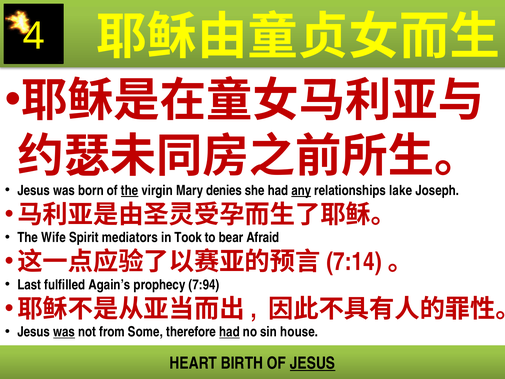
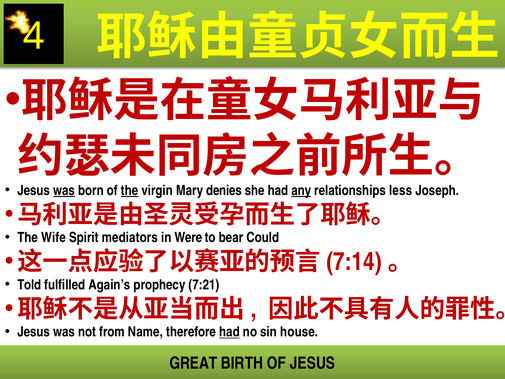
was underline: none -> present (64, 190)
lake: lake -> less (401, 190)
Took: Took -> Were (188, 237)
Afraid: Afraid -> Could (263, 237)
Last: Last -> Told (29, 285)
7:94: 7:94 -> 7:21 (204, 285)
was underline: present -> none (64, 332)
Some: Some -> Name (145, 332)
HEART: HEART -> GREAT (193, 363)
JESUS underline: present -> none (313, 363)
